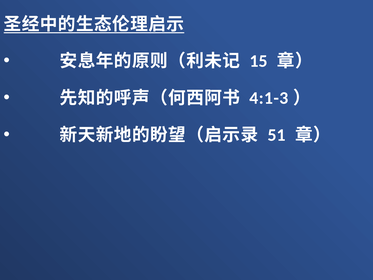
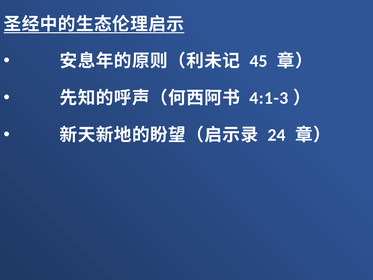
15: 15 -> 45 (259, 61)
51: 51 -> 24 (277, 135)
